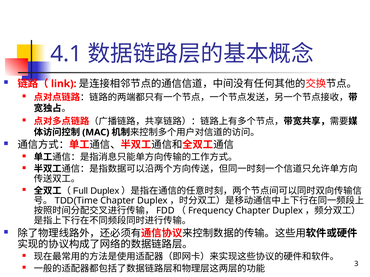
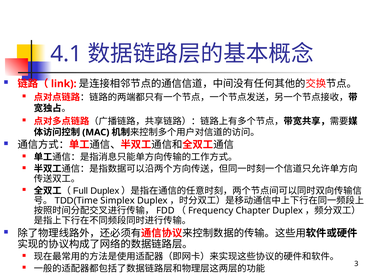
Chapter: Chapter -> Simplex (117, 201)
